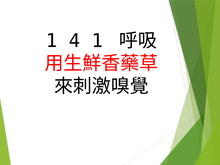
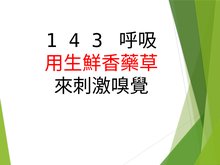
4 1: 1 -> 3 (97, 41)
